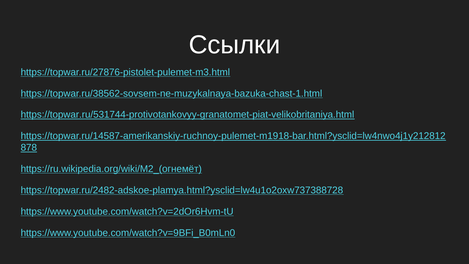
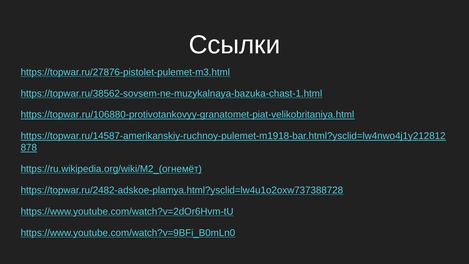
https://topwar.ru/531744-protivotankovyy-granatomet-piat-velikobritaniya.html: https://topwar.ru/531744-protivotankovyy-granatomet-piat-velikobritaniya.html -> https://topwar.ru/106880-protivotankovyy-granatomet-piat-velikobritaniya.html (187, 115)
